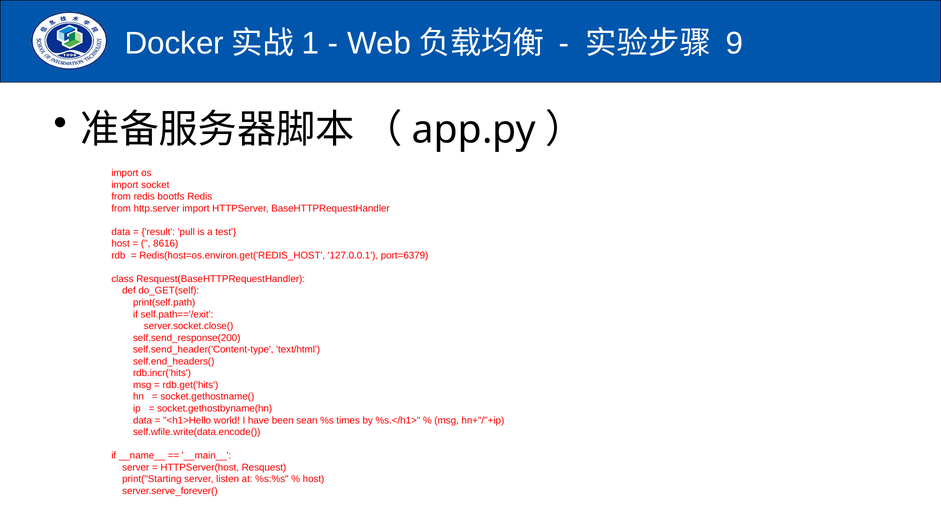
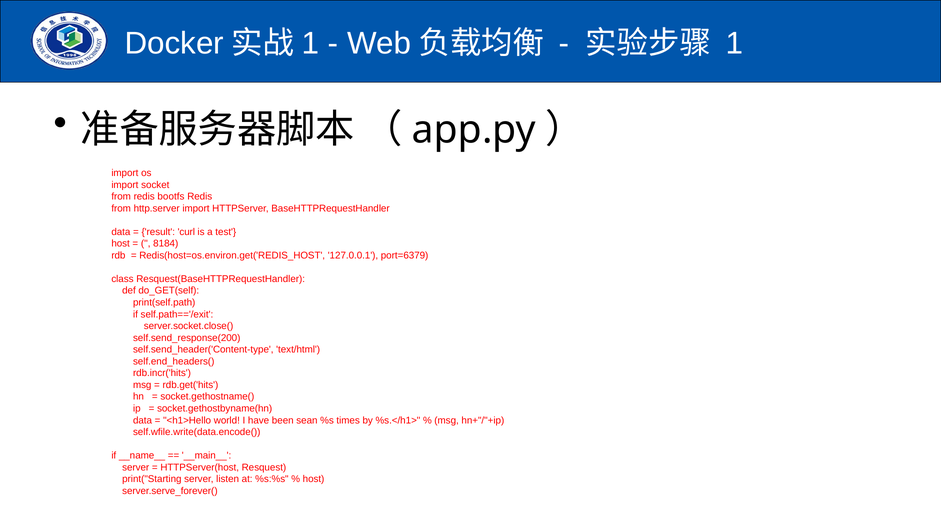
9: 9 -> 1 (734, 43)
pull: pull -> curl (186, 232)
8616: 8616 -> 8184 (166, 244)
